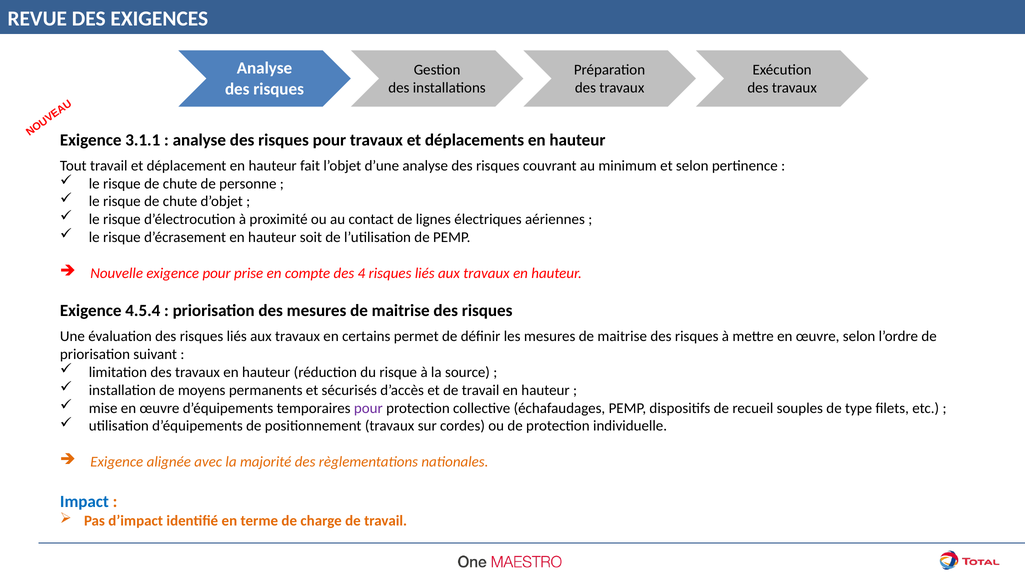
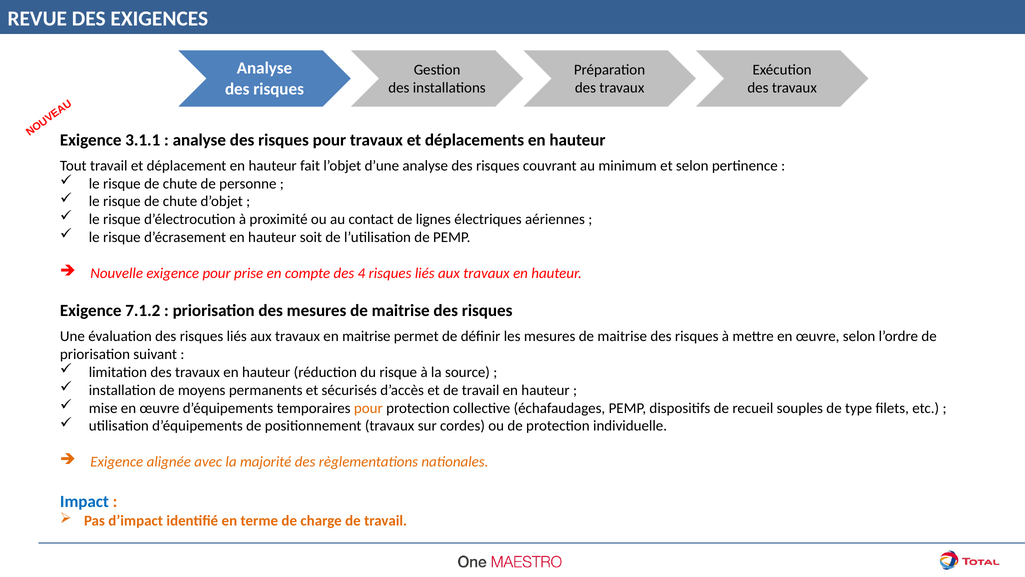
4.5.4: 4.5.4 -> 7.1.2 (143, 310)
en certains: certains -> maitrise (366, 336)
pour colour: purple -> orange (368, 408)
